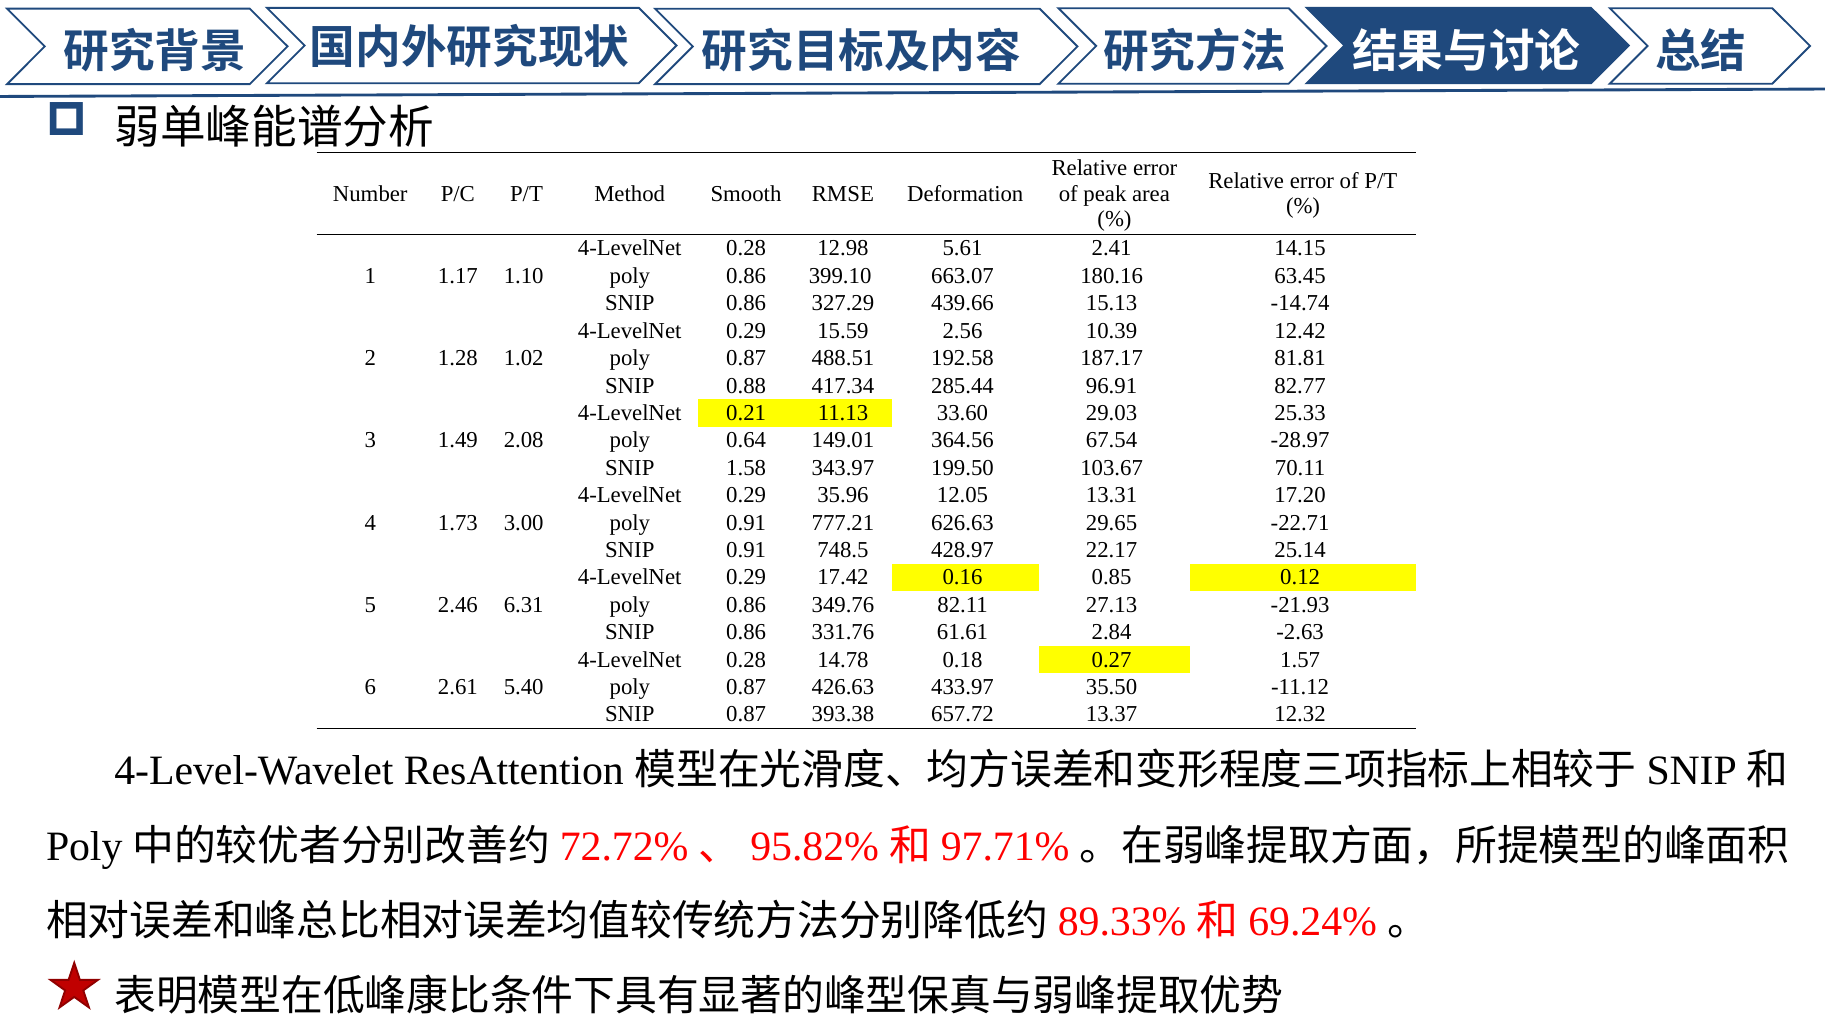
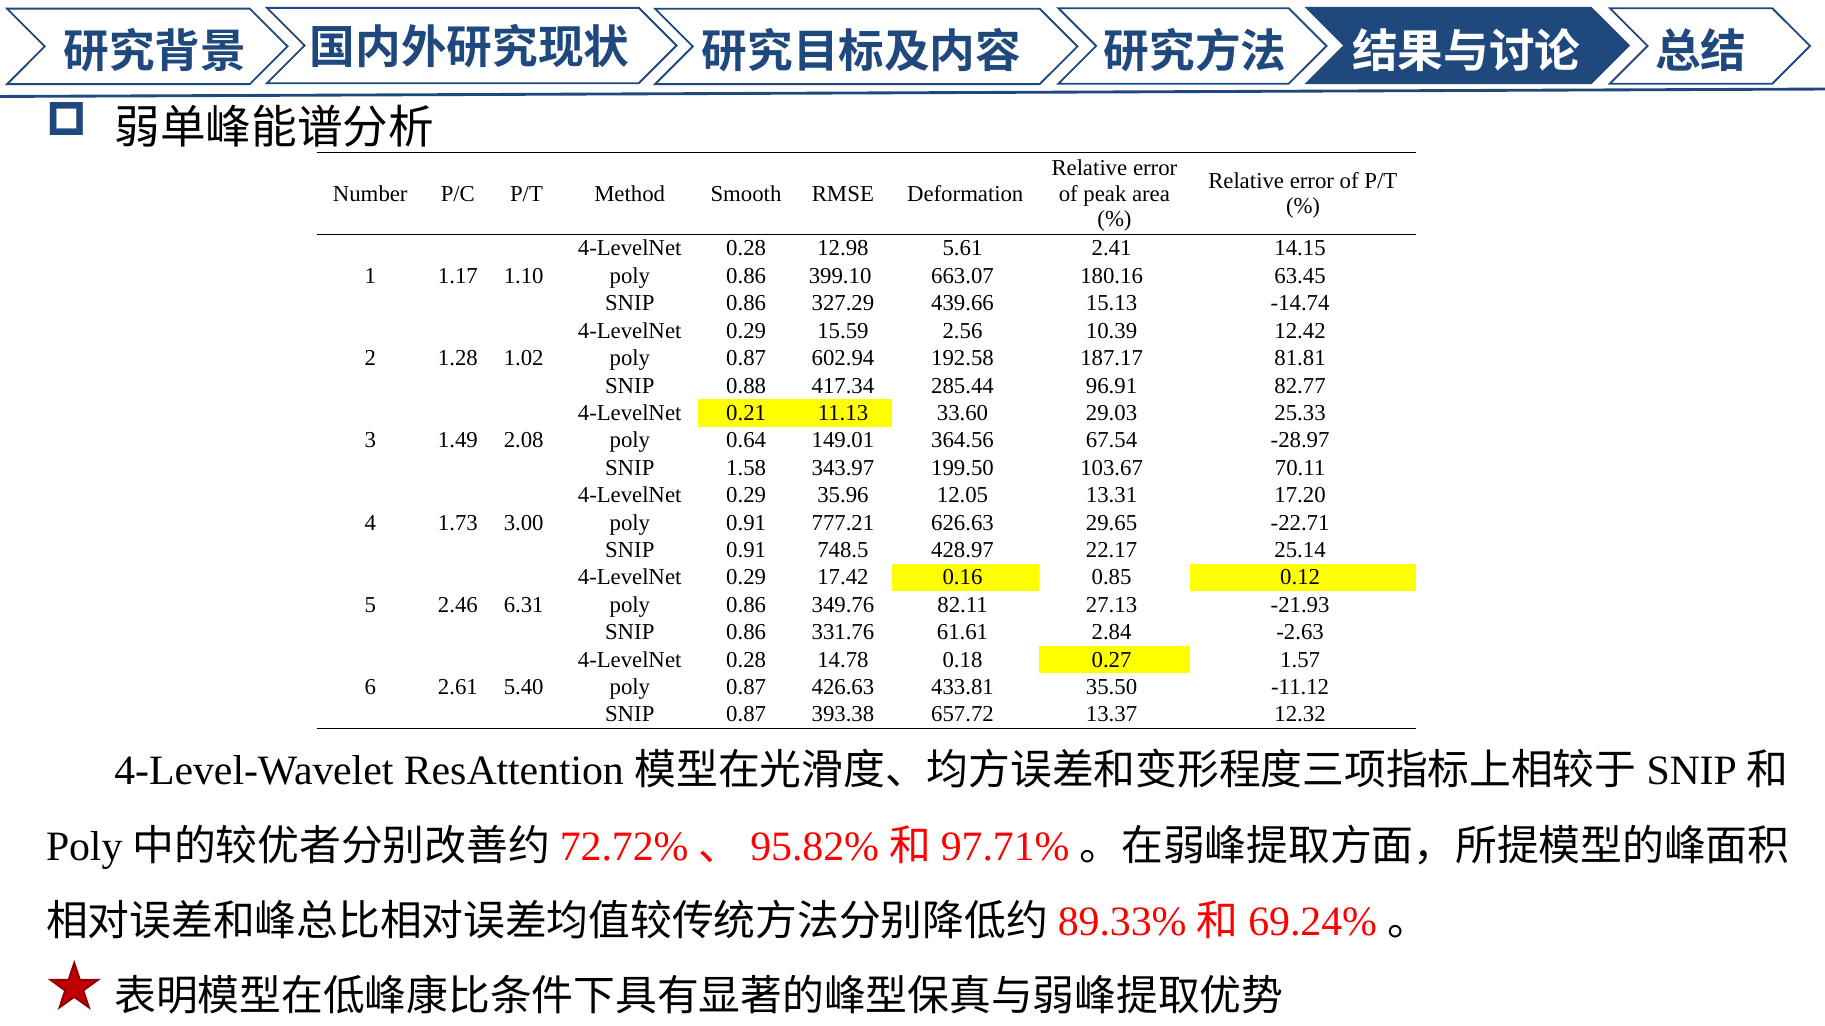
488.51: 488.51 -> 602.94 (843, 358)
433.97: 433.97 -> 433.81 (962, 687)
